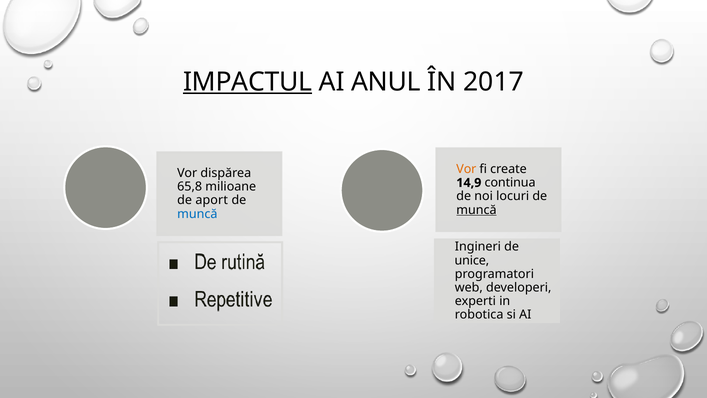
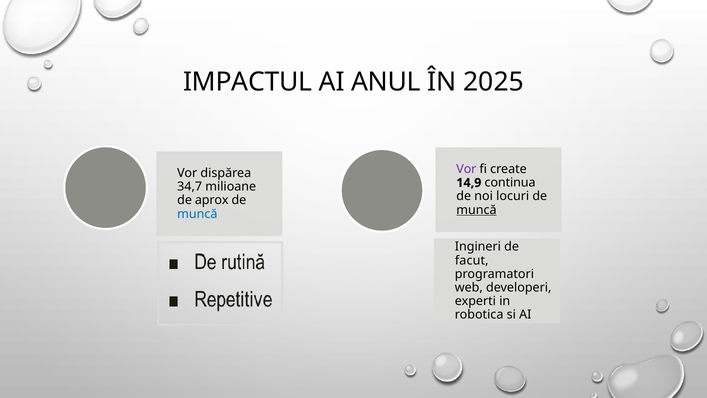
IMPACTUL underline: present -> none (248, 82)
2017: 2017 -> 2025 (494, 82)
Vor colour: orange -> purple (466, 169)
65,8: 65,8 -> 34,7 (190, 187)
aport: aport -> aprox (212, 200)
unice: unice -> facut (472, 260)
